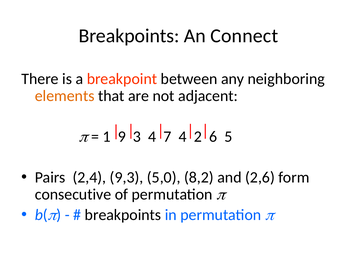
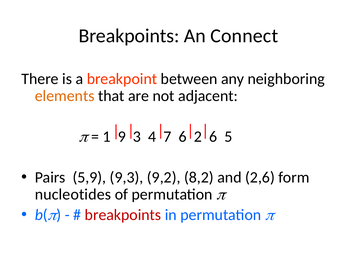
7 4: 4 -> 6 (183, 136)
2,4: 2,4 -> 5,9 (89, 177)
5,0: 5,0 -> 9,2 (164, 177)
consecutive: consecutive -> nucleotides (73, 194)
breakpoints colour: black -> red (123, 215)
